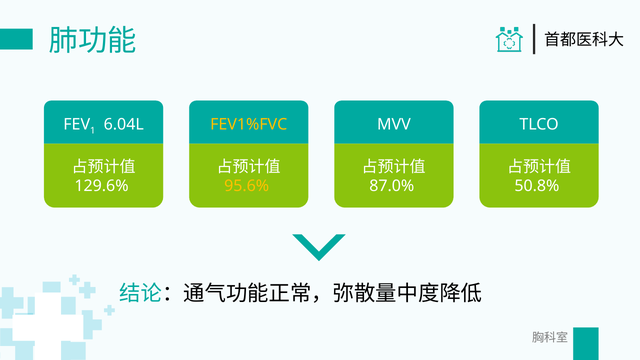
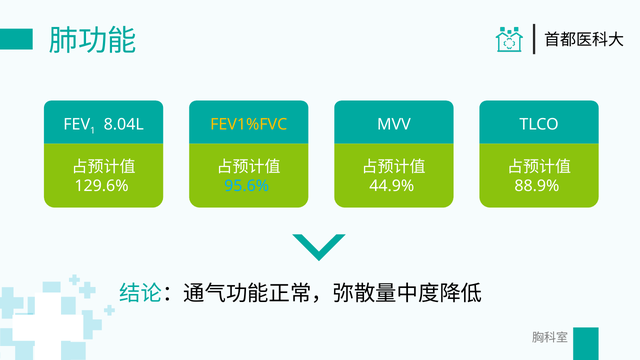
6.04L: 6.04L -> 8.04L (124, 124)
95.6% colour: yellow -> light blue (247, 186)
87.0%: 87.0% -> 44.9% (392, 186)
50.8%: 50.8% -> 88.9% (537, 186)
